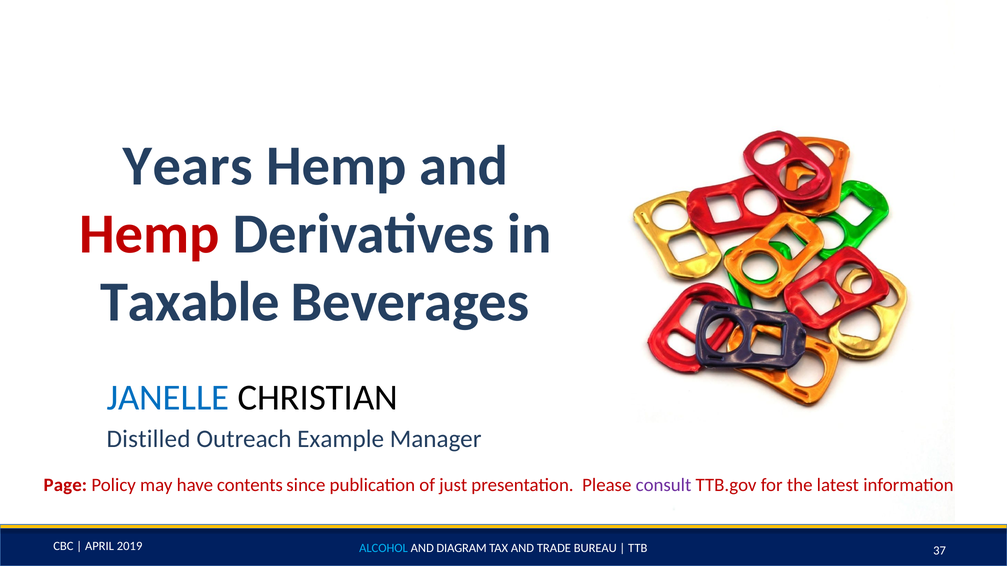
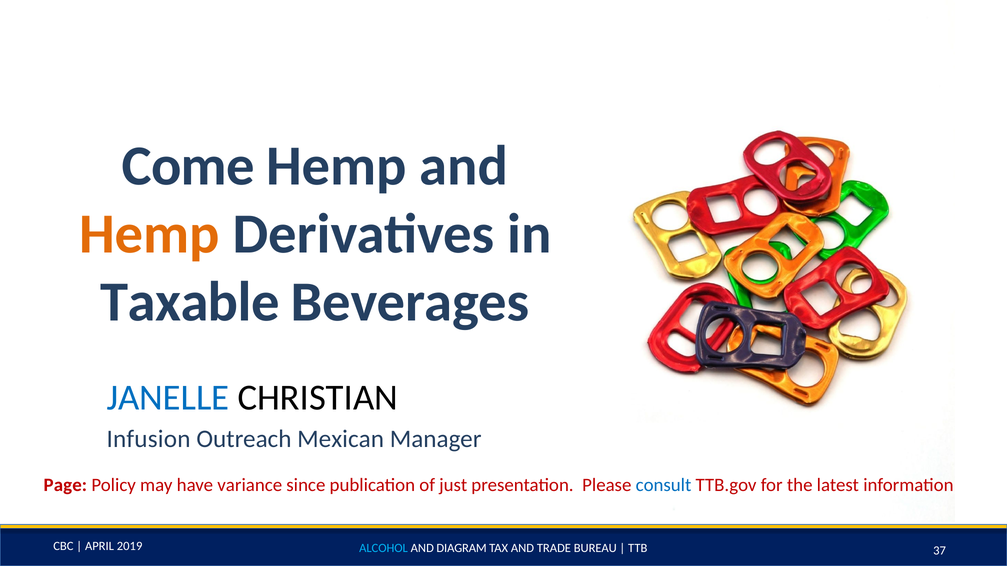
Years: Years -> Come (188, 166)
Hemp colour: red -> orange (150, 234)
Distilled: Distilled -> Infusion (149, 439)
Example: Example -> Mexican (341, 439)
contents: contents -> variance (250, 485)
consult colour: purple -> blue (664, 485)
